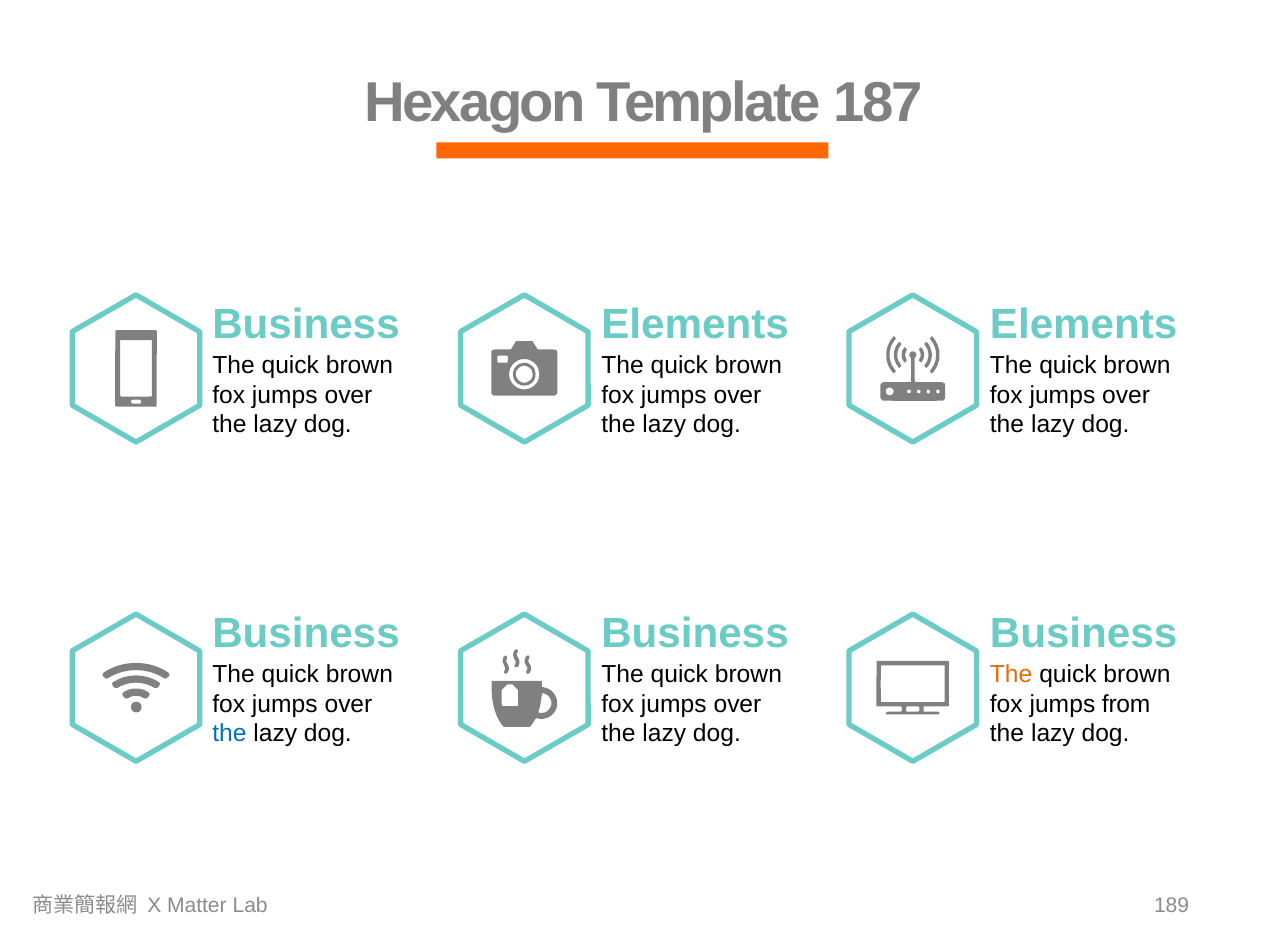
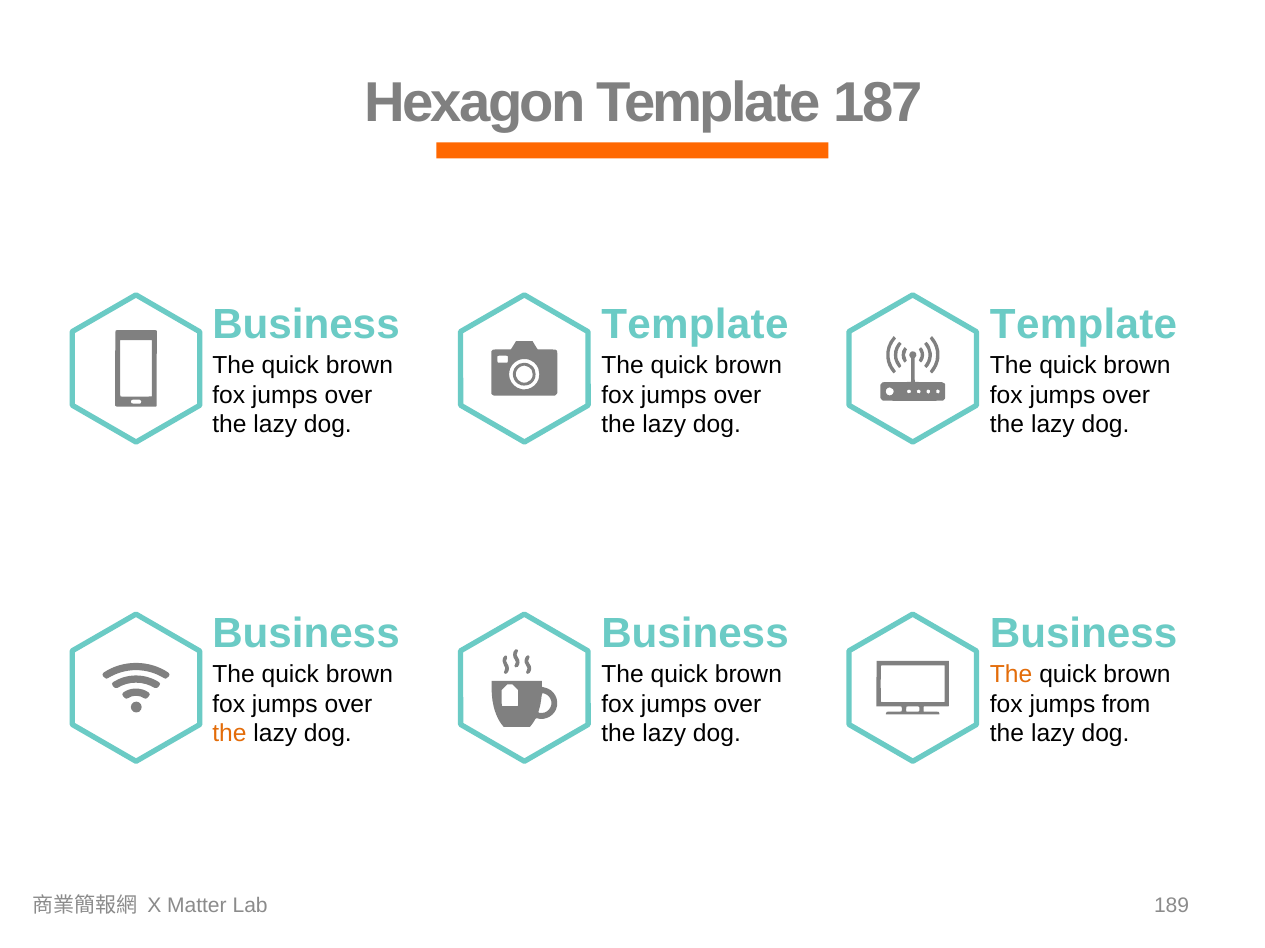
Elements: Elements -> Template (695, 325)
Elements: Elements -> Template (1084, 325)
the colour: blue -> orange (229, 734)
